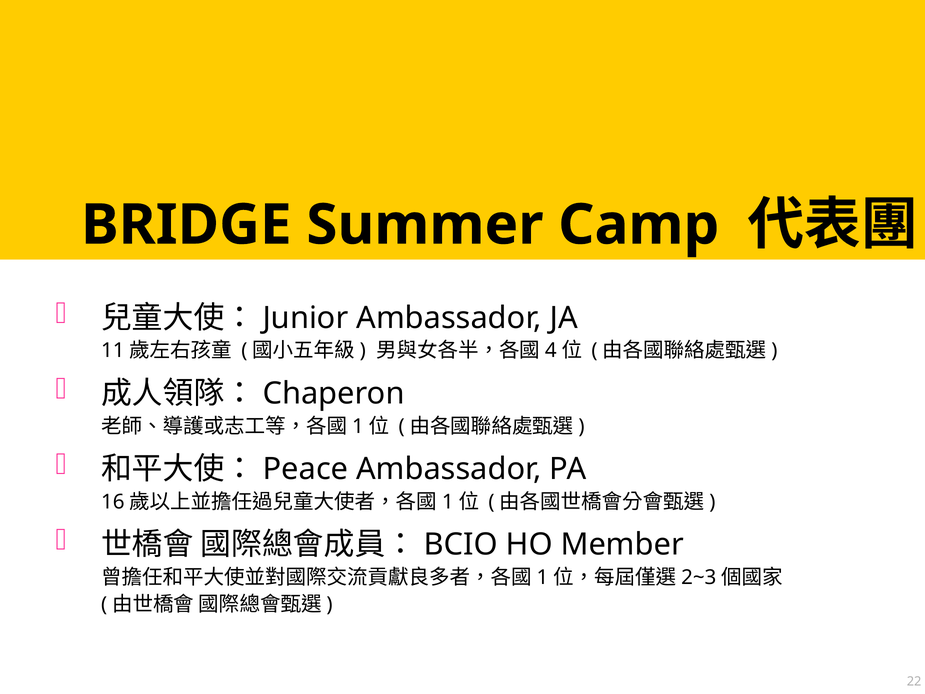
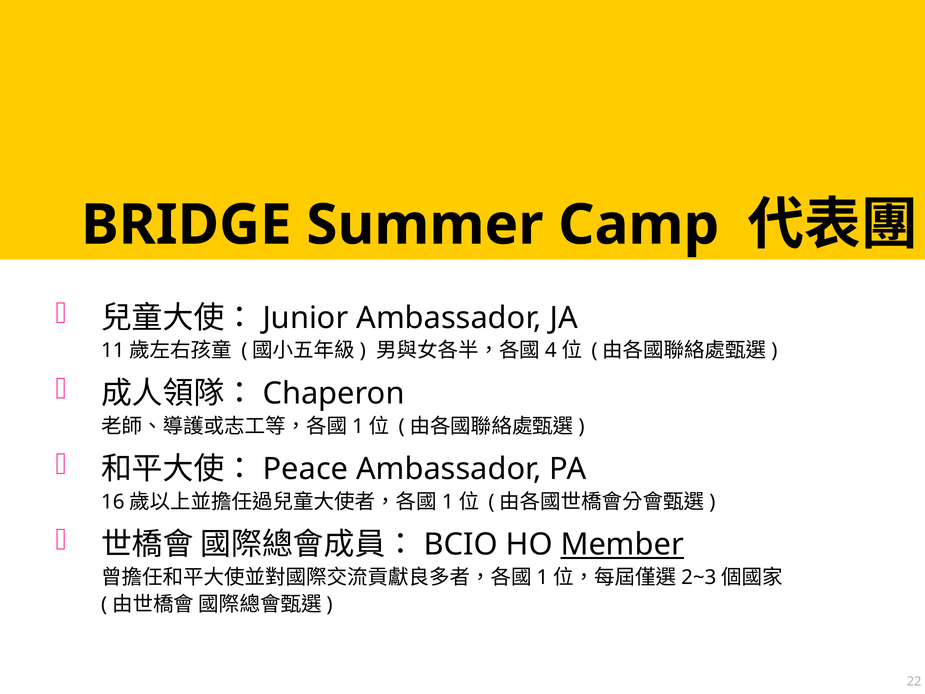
Member underline: none -> present (622, 545)
